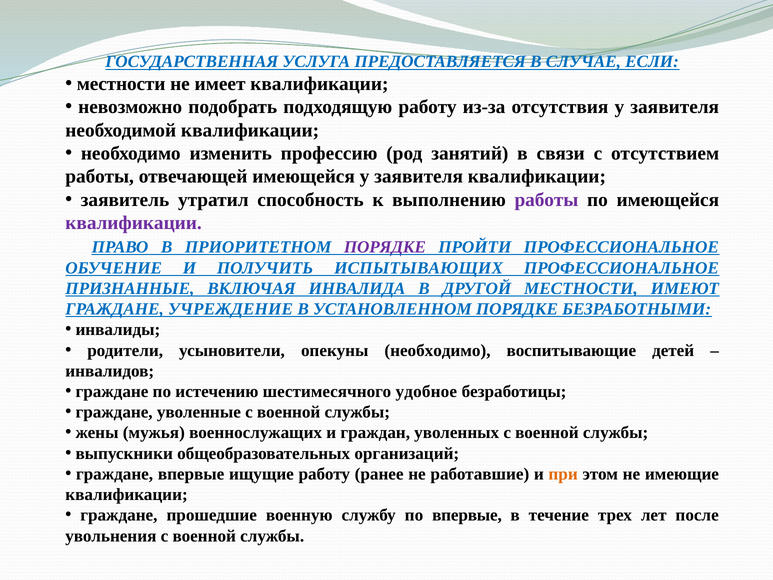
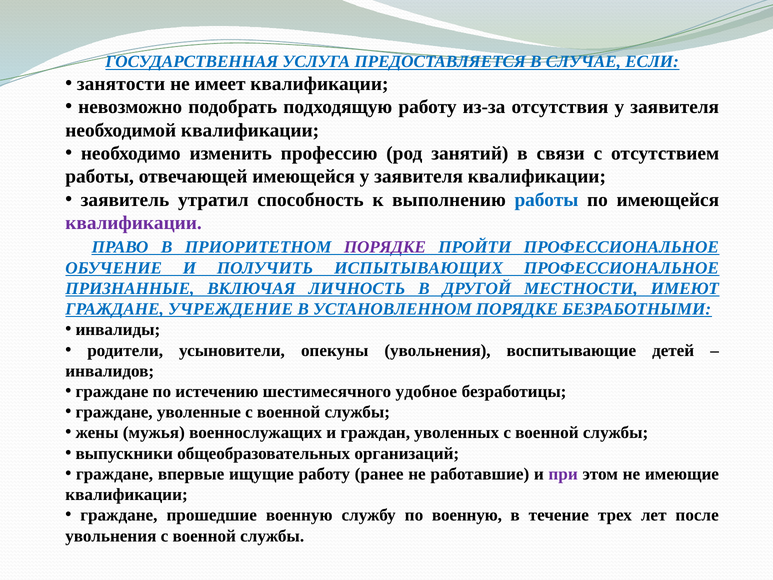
местности: местности -> занятости (121, 84)
работы colour: purple -> blue (546, 200)
ИНВАЛИДА: ИНВАЛИДА -> ЛИЧНОСТЬ (357, 288)
опекуны необходимо: необходимо -> увольнения (438, 350)
при colour: orange -> purple (563, 474)
по впервые: впервые -> военную (467, 515)
